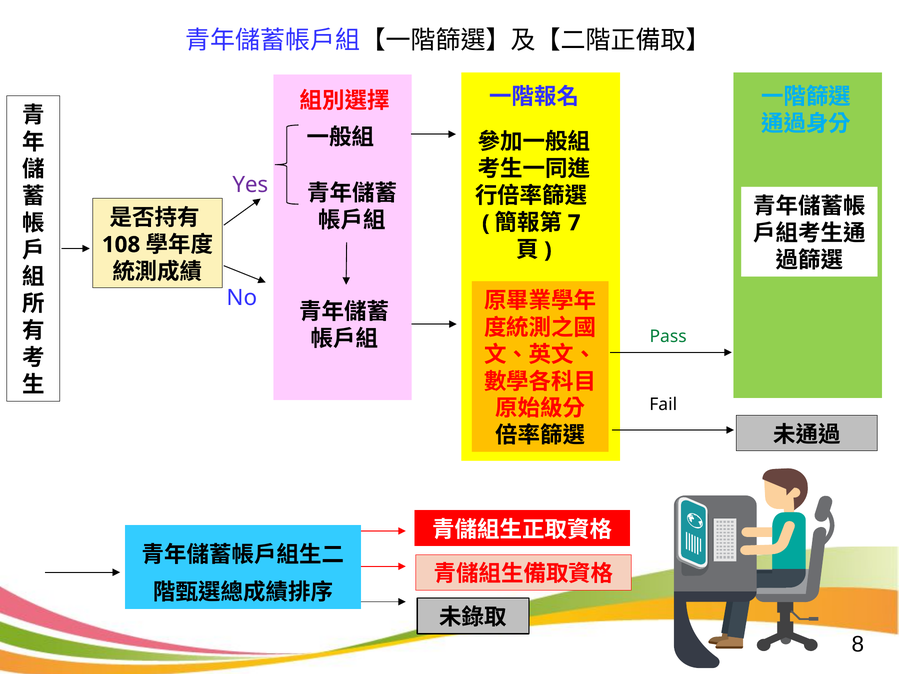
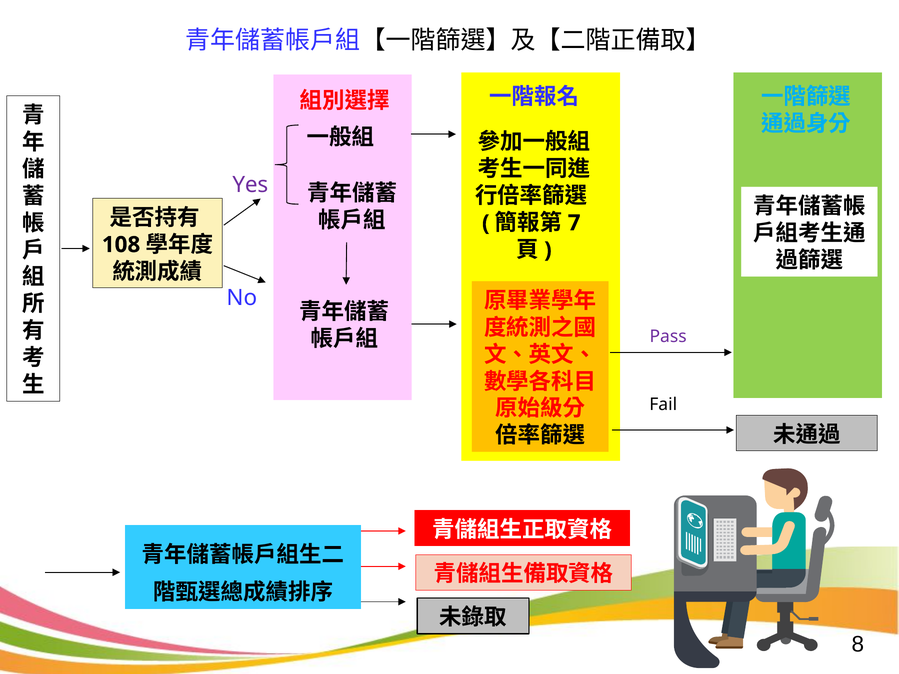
Pass colour: green -> purple (668, 337)
